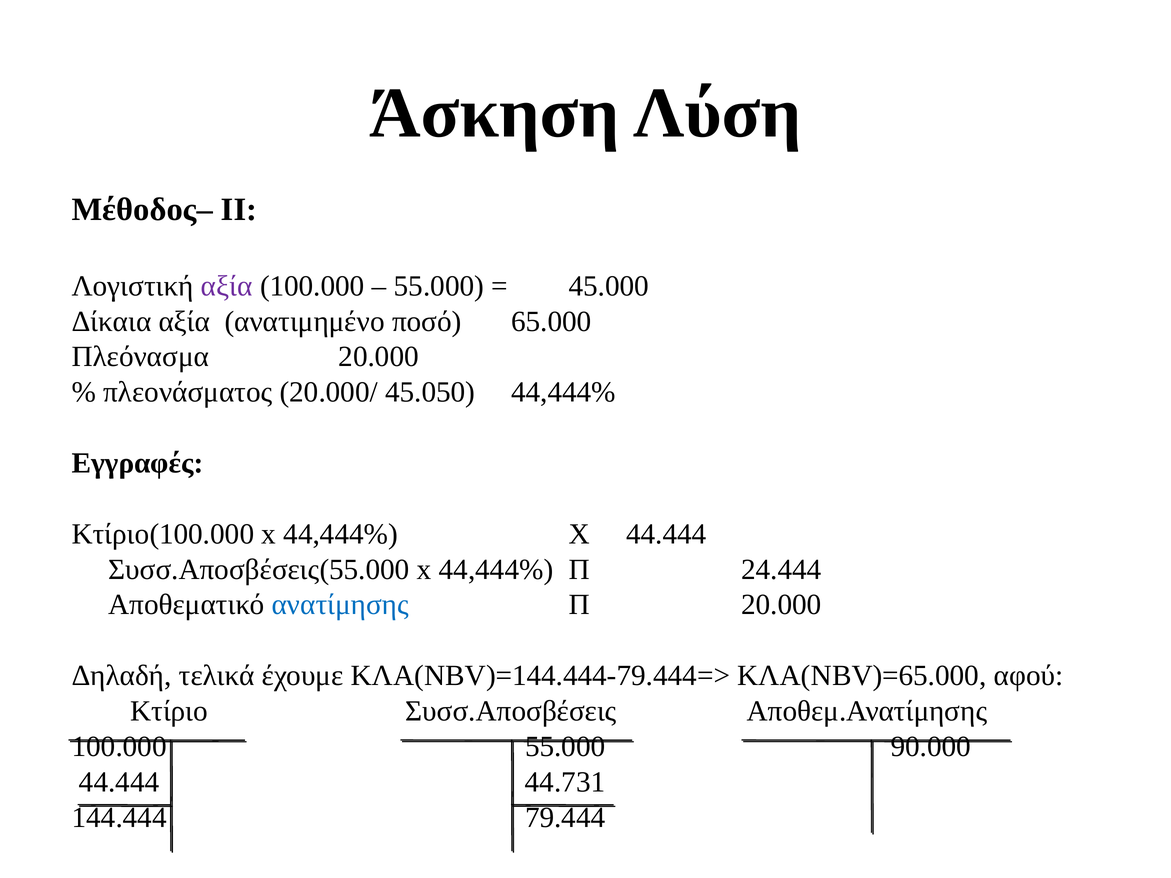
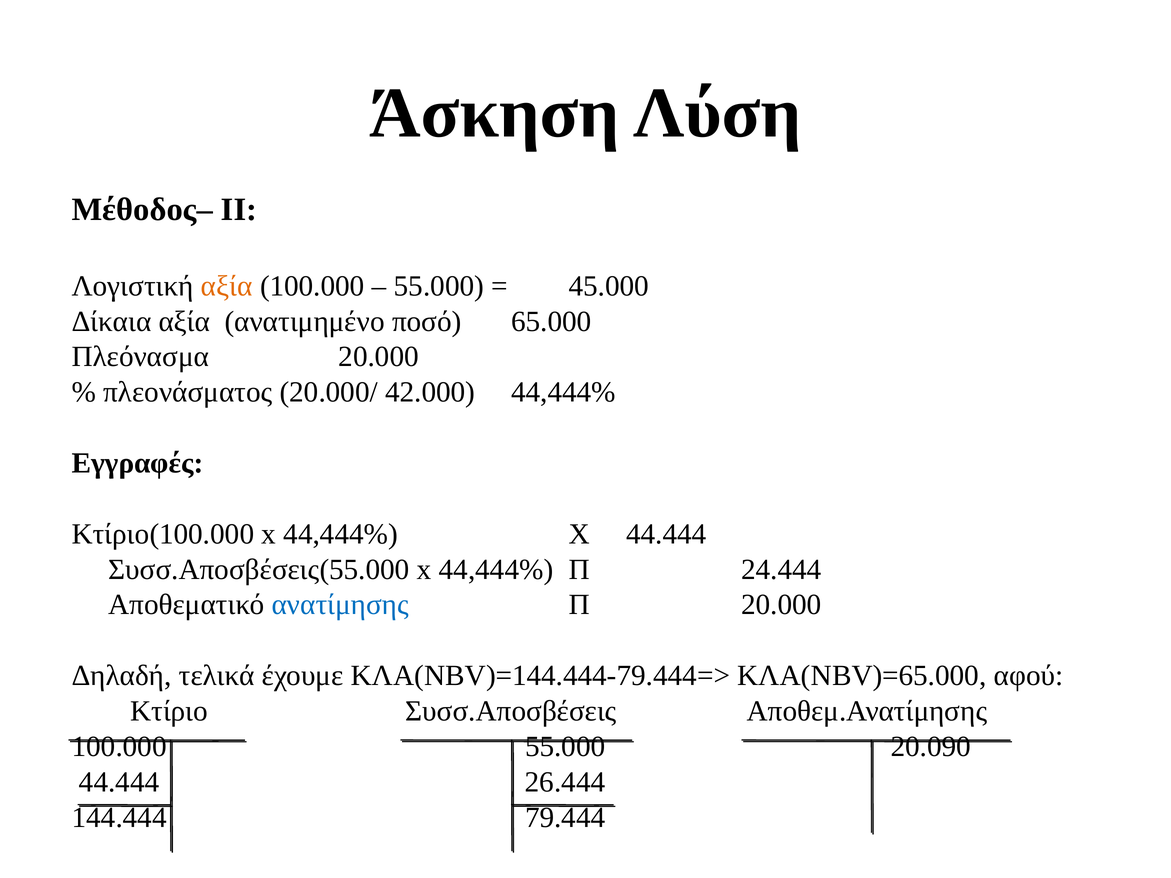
αξία colour: purple -> orange (227, 286)
45.050: 45.050 -> 42.000 (430, 392)
90.000: 90.000 -> 20.090 (931, 747)
44.731: 44.731 -> 26.444 (565, 782)
